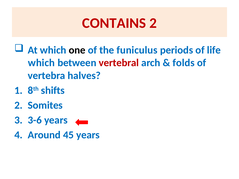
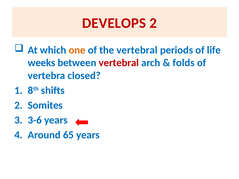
CONTAINS: CONTAINS -> DEVELOPS (114, 23)
one colour: black -> orange (77, 50)
the funiculus: funiculus -> vertebral (137, 50)
which: which -> weeks (41, 63)
halves: halves -> closed (84, 76)
45: 45 -> 65 (68, 135)
